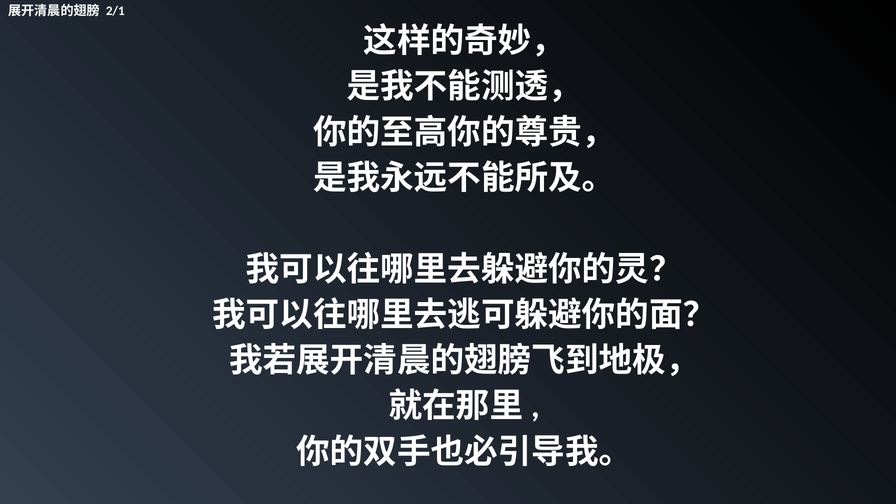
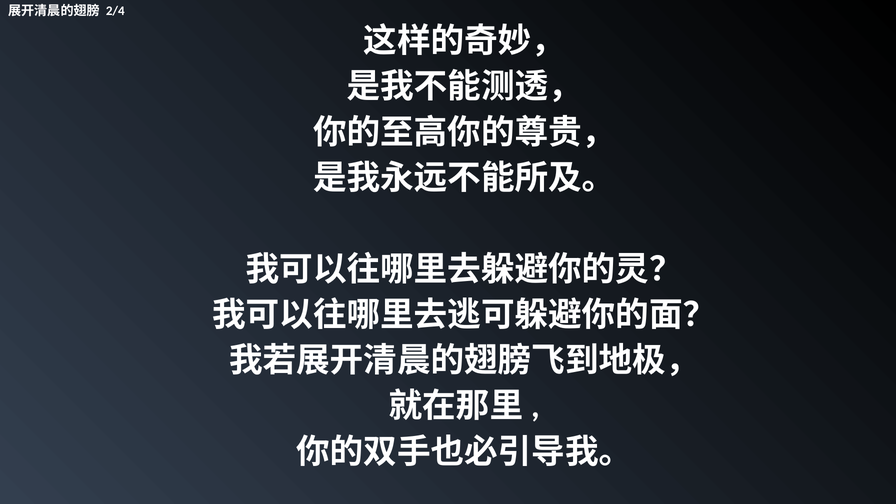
2/1: 2/1 -> 2/4 (115, 11)
